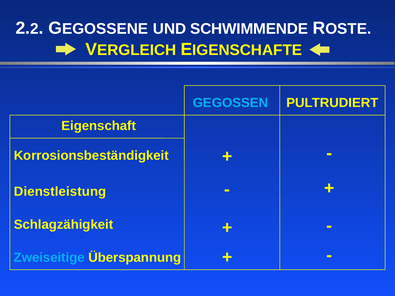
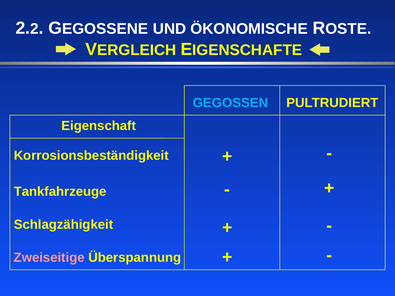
SCHWIMMENDE: SCHWIMMENDE -> ÖKONOMISCHE (249, 29)
Dienstleistung: Dienstleistung -> Tankfahrzeuge (60, 192)
Zweiseitige colour: light blue -> pink (49, 258)
